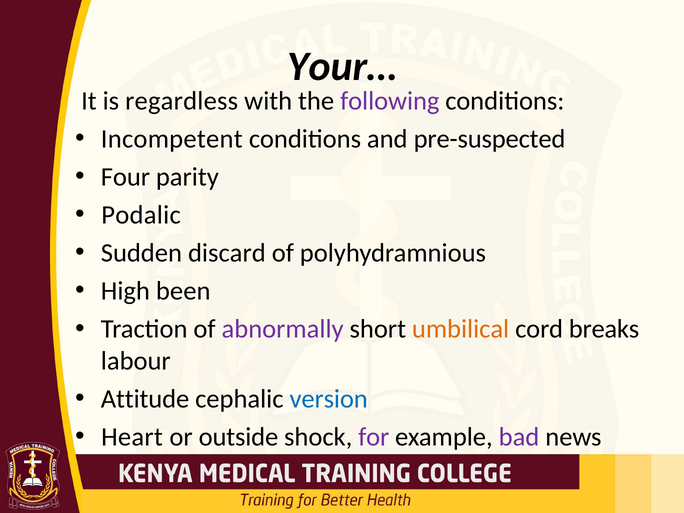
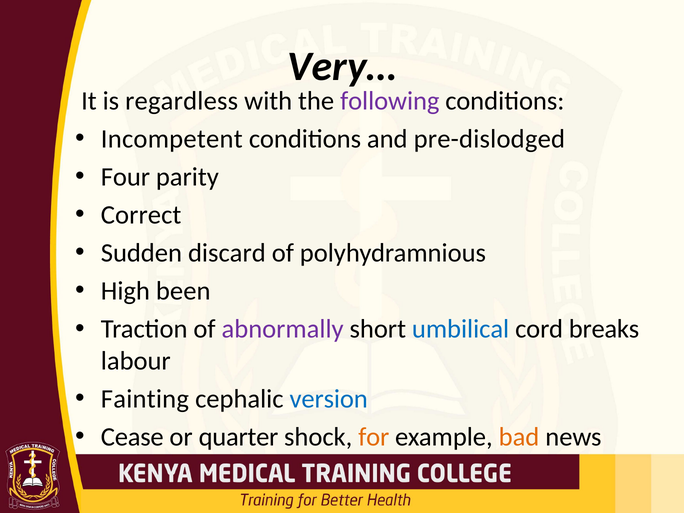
Your…: Your… -> Very… (342, 66)
pre-suspected: pre-suspected -> pre-dislodged (489, 139)
Podalic: Podalic -> Correct (141, 215)
umbilical colour: orange -> blue (461, 329)
Attitude: Attitude -> Fainting (145, 399)
Heart: Heart -> Cease (132, 437)
outside: outside -> quarter (239, 437)
for colour: purple -> orange (374, 437)
bad colour: purple -> orange (519, 437)
